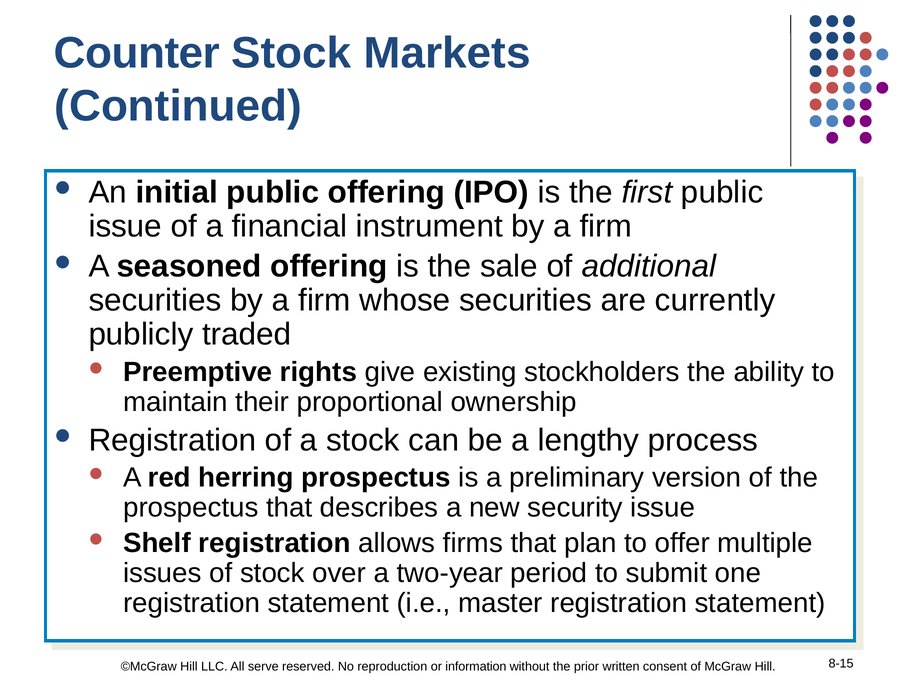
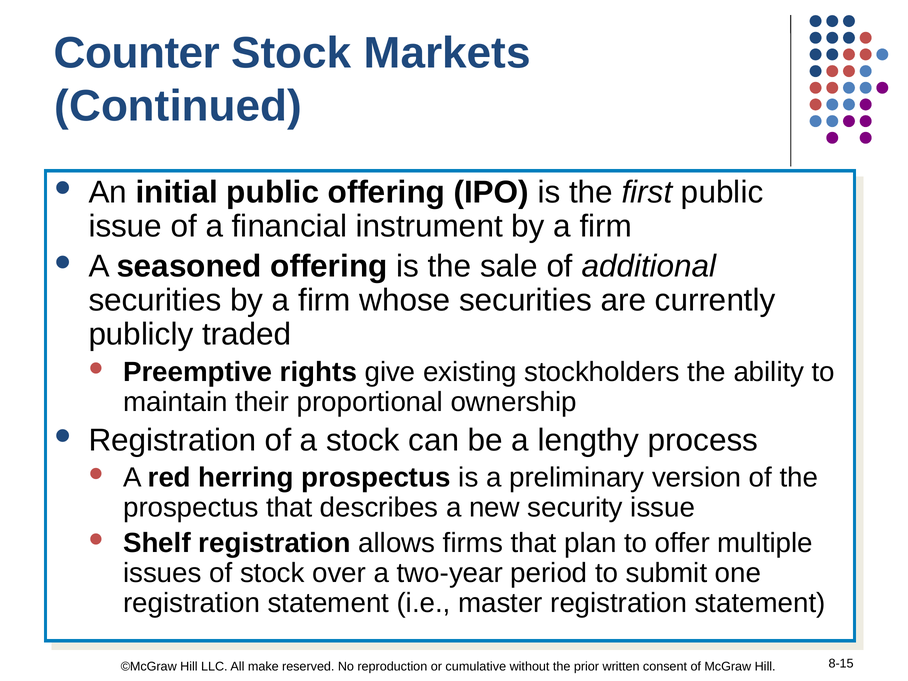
serve: serve -> make (263, 667)
information: information -> cumulative (476, 667)
